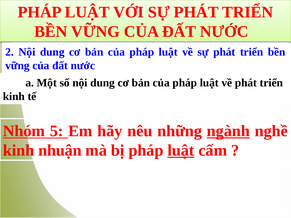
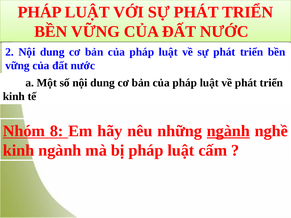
5: 5 -> 8 (57, 131)
kinh nhuận: nhuận -> ngành (60, 150)
luật underline: present -> none (181, 150)
